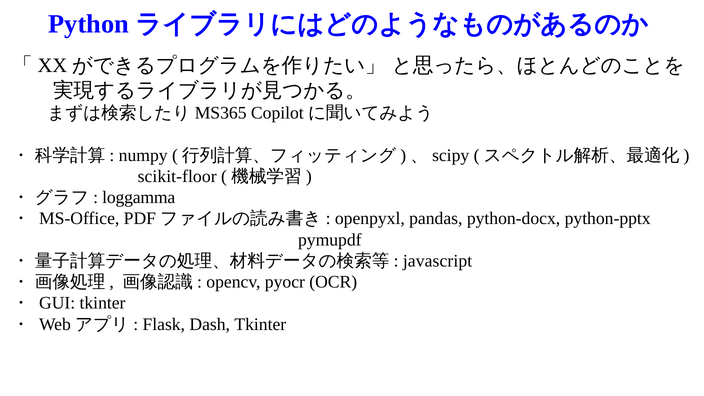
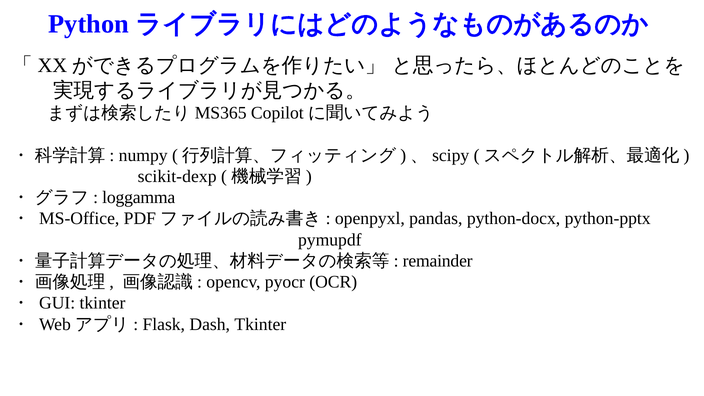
scikit-floor: scikit-floor -> scikit-dexp (177, 176)
javascript: javascript -> remainder (438, 261)
